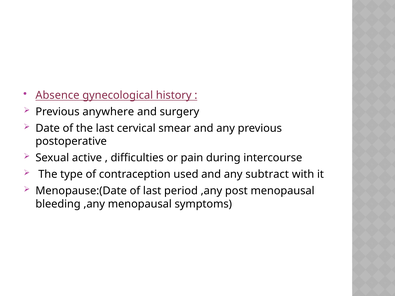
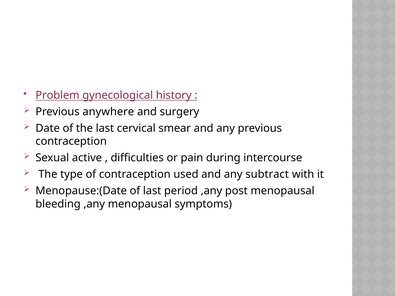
Absence: Absence -> Problem (57, 95)
postoperative: postoperative -> contraception (71, 141)
